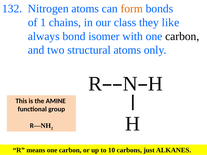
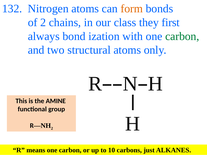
of 1: 1 -> 2 (43, 23)
like: like -> first (171, 23)
isomer: isomer -> ization (104, 36)
carbon colour: black -> green (182, 36)
